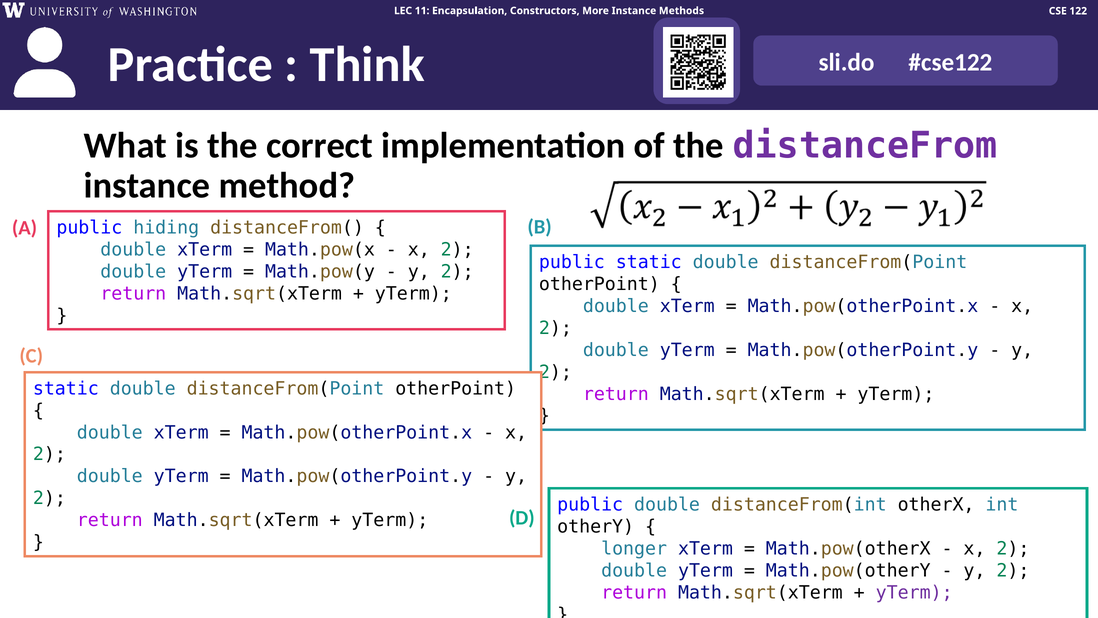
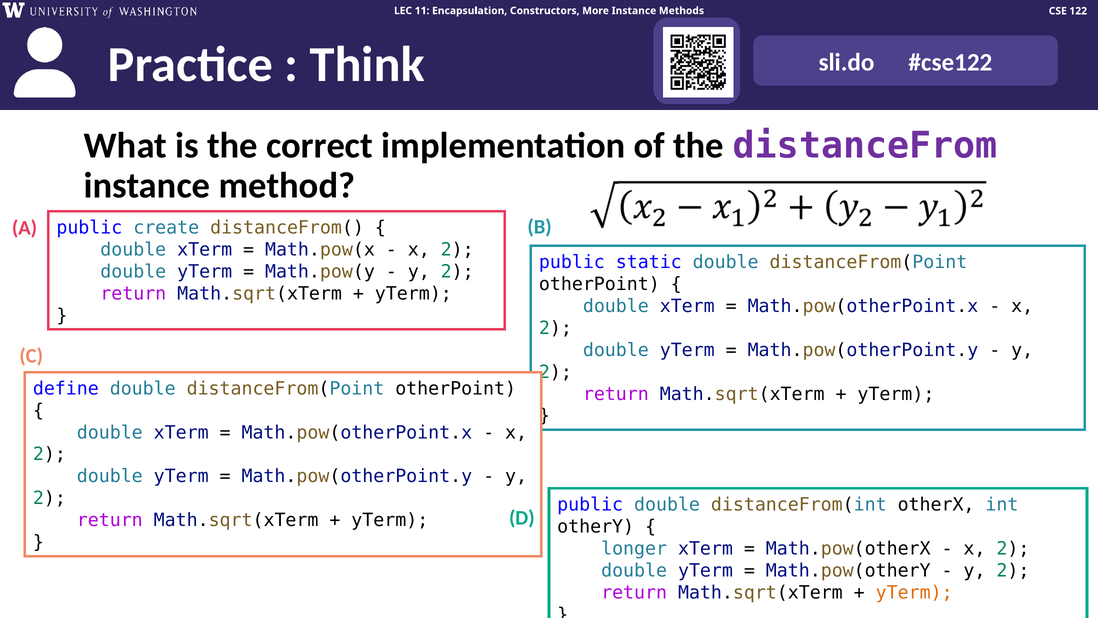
hiding: hiding -> create (166, 228)
static: static -> define (66, 388)
yTerm colour: purple -> orange (914, 592)
